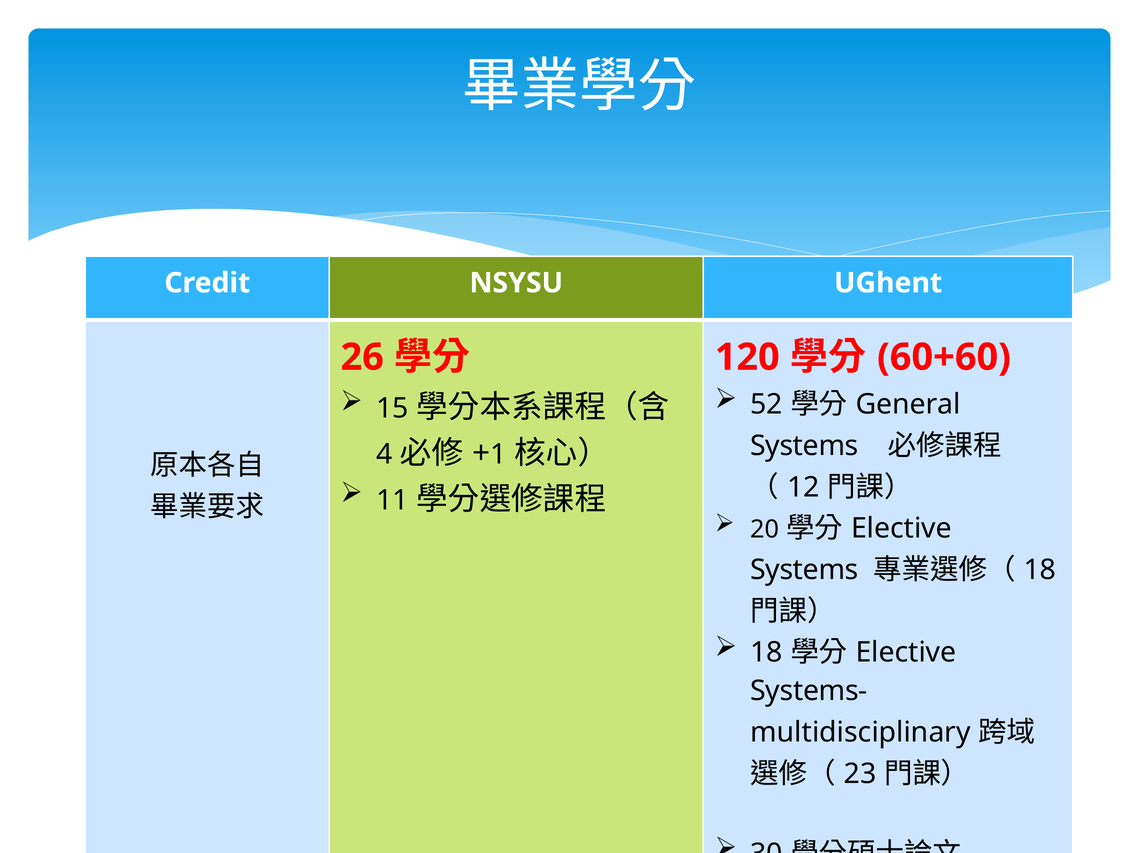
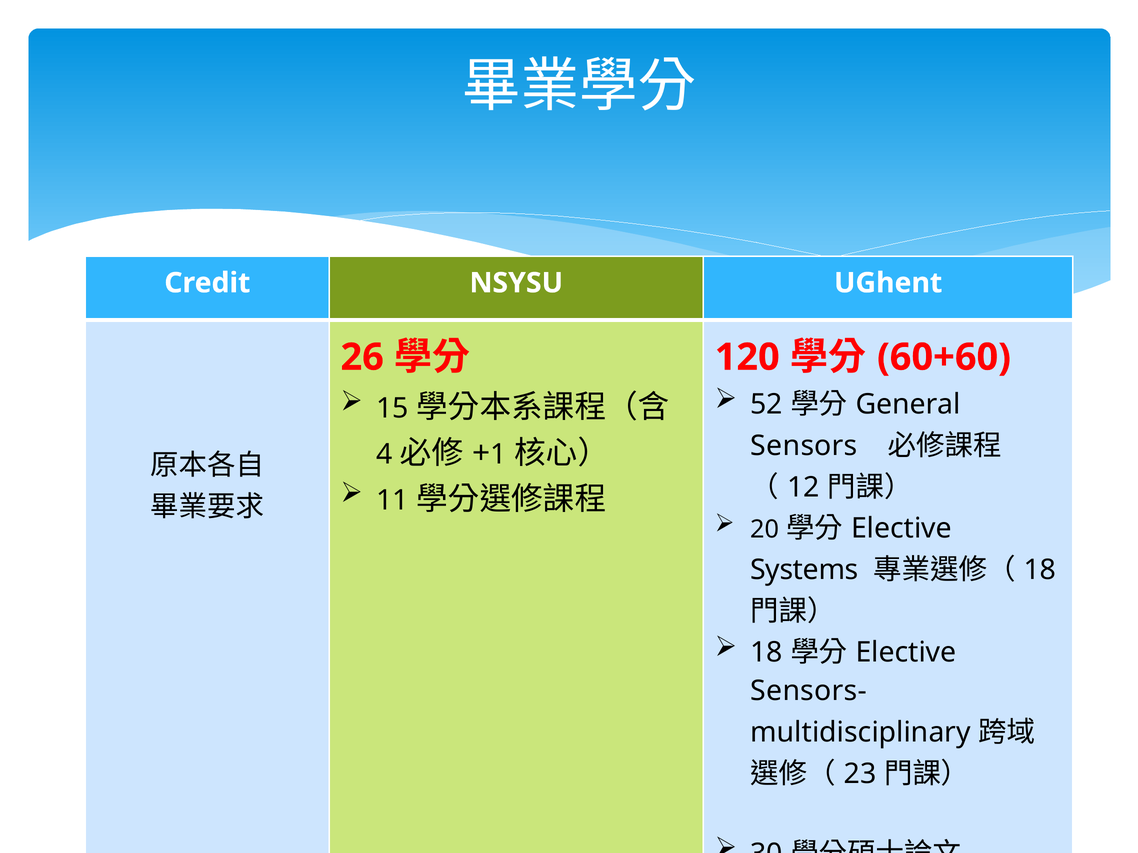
Systems: Systems -> Sensors (804, 446)
Systems-: Systems- -> Sensors- (809, 691)
